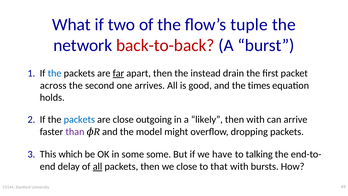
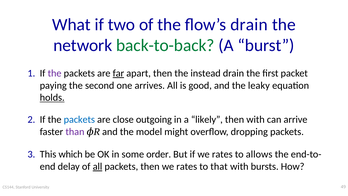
flow’s tuple: tuple -> drain (249, 24)
back-to-back colour: red -> green (165, 45)
the colour: blue -> purple (55, 73)
across: across -> paying (53, 85)
times: times -> leaky (259, 85)
holds underline: none -> present (52, 97)
some some: some -> order (159, 154)
if we have: have -> rates (222, 154)
talking: talking -> allows (259, 154)
then we close: close -> rates (187, 166)
